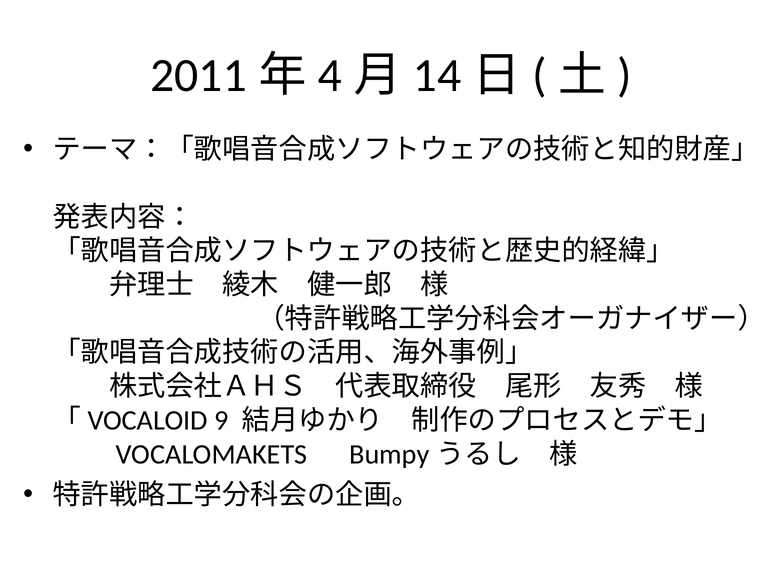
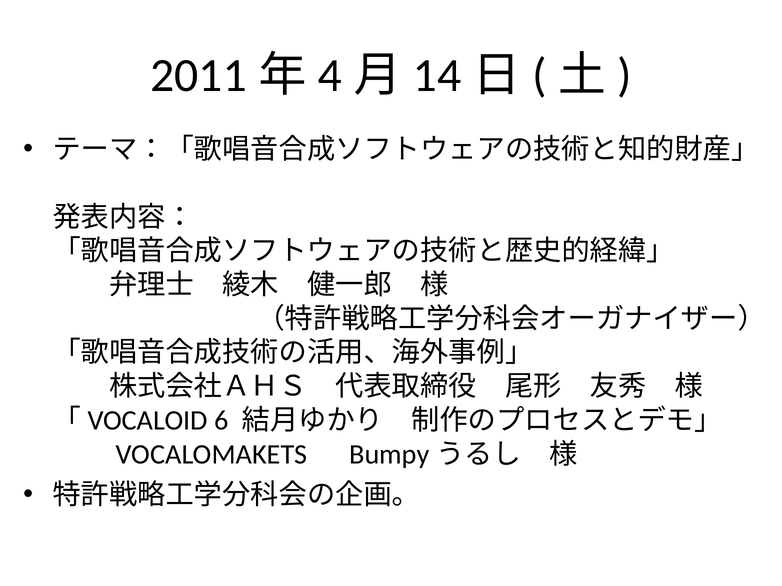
9: 9 -> 6 (221, 421)
